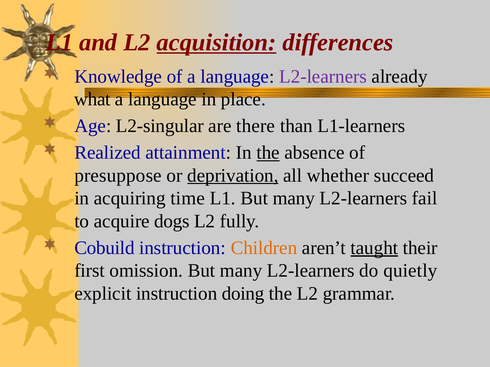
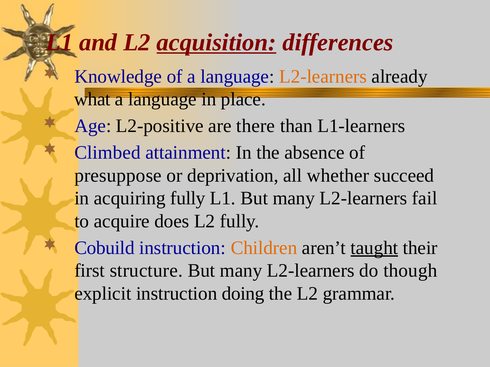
L2-learners colour: purple -> orange (323, 76)
L2-singular: L2-singular -> L2-positive (160, 126)
Realized: Realized -> Climbed (107, 153)
the underline: present -> none (268, 153)
deprivation underline: present -> none (233, 176)
acquiring time: time -> fully (188, 199)
dogs: dogs -> does (172, 221)
omission: omission -> structure (146, 271)
quietly: quietly -> though (410, 271)
